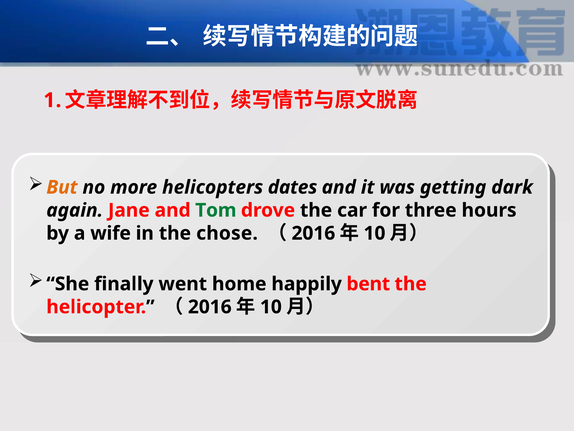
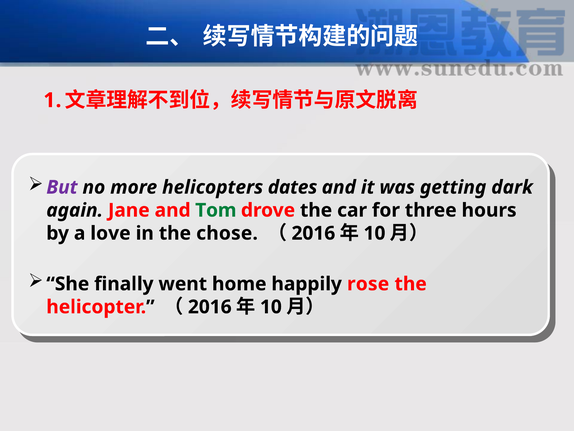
But colour: orange -> purple (62, 187)
wife: wife -> love (110, 233)
bent: bent -> rose (368, 284)
